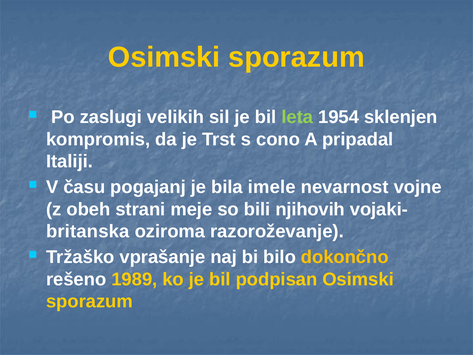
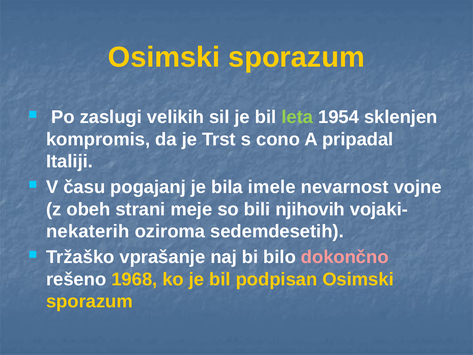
britanska: britanska -> nekaterih (88, 231)
razoroževanje: razoroževanje -> sedemdesetih (277, 231)
dokončno colour: yellow -> pink (345, 257)
1989: 1989 -> 1968 (134, 279)
